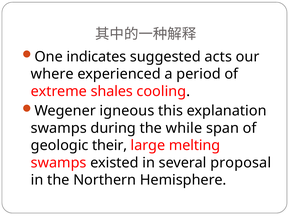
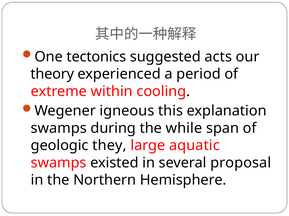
indicates: indicates -> tectonics (96, 57)
where: where -> theory (52, 74)
shales: shales -> within (112, 92)
their: their -> they (109, 146)
melting: melting -> aquatic (194, 146)
